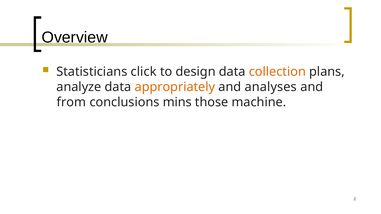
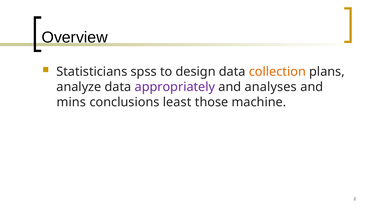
click: click -> spss (144, 72)
appropriately colour: orange -> purple (175, 87)
from: from -> mins (71, 102)
mins: mins -> least (177, 102)
